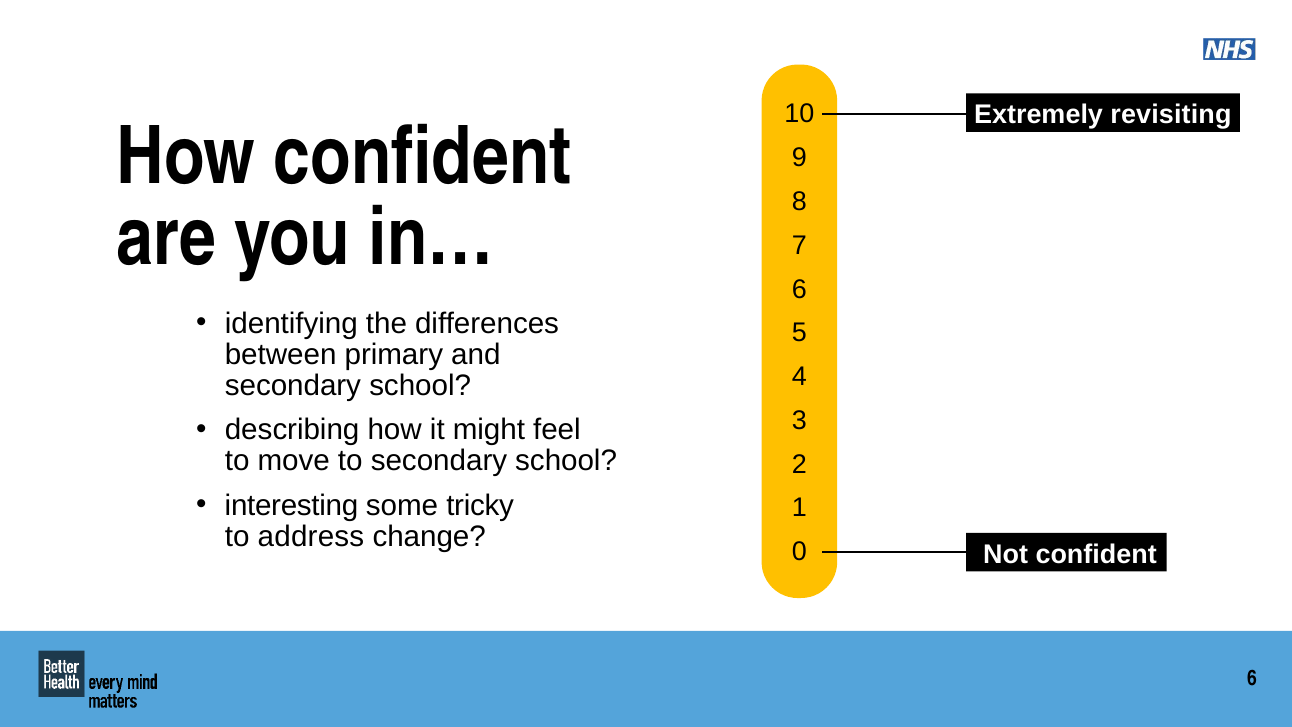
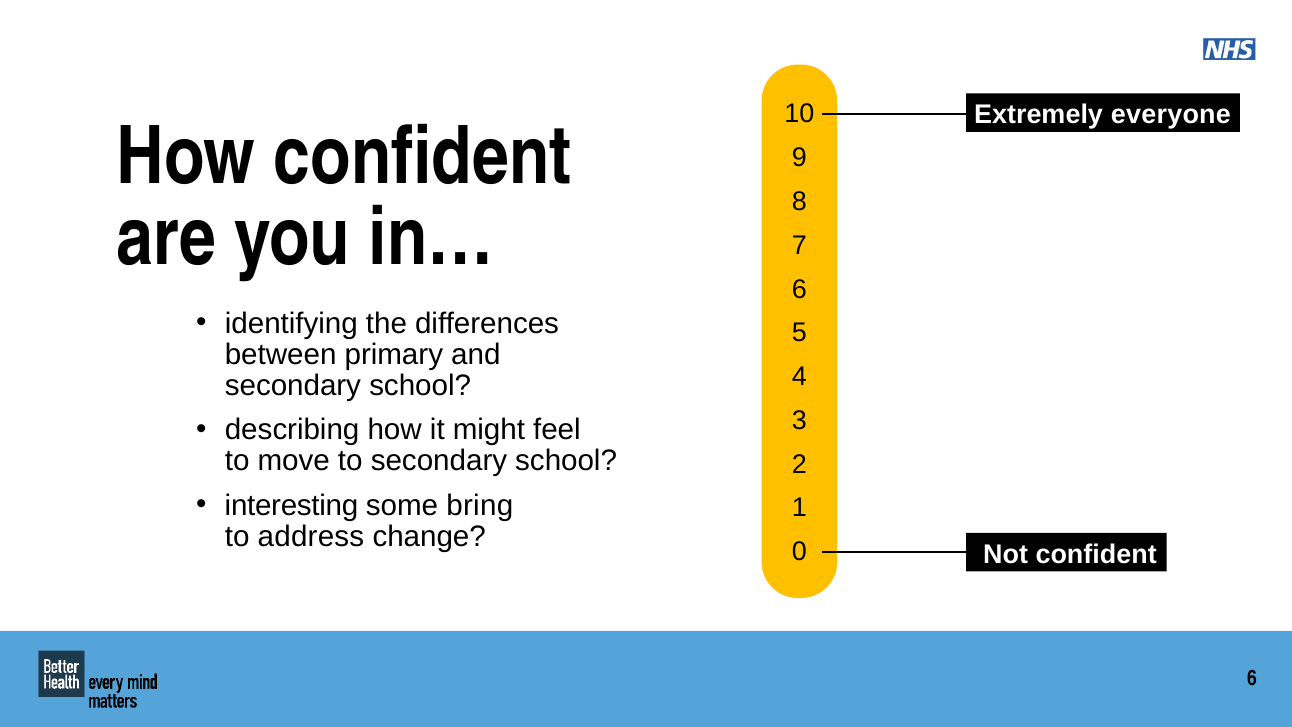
revisiting: revisiting -> everyone (1171, 115)
tricky: tricky -> bring (480, 505)
